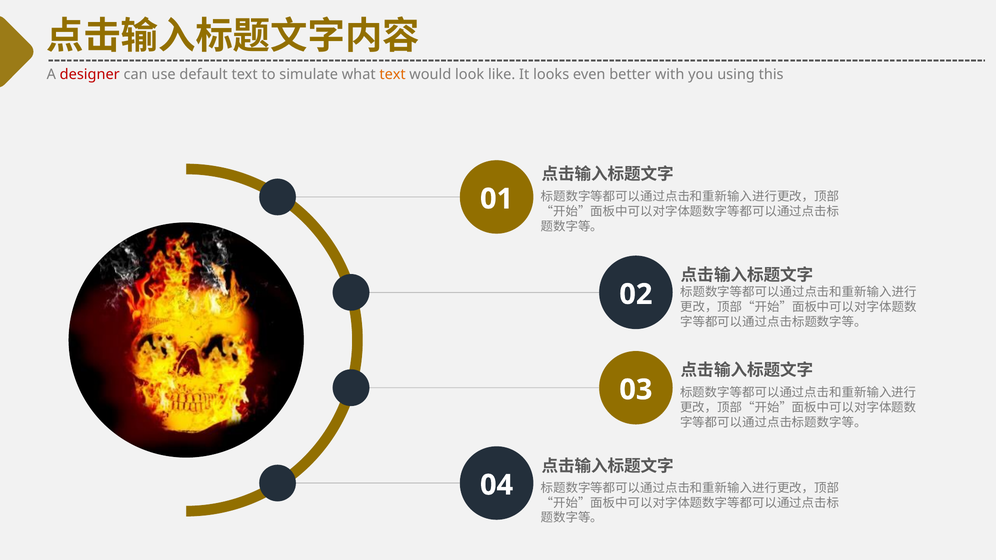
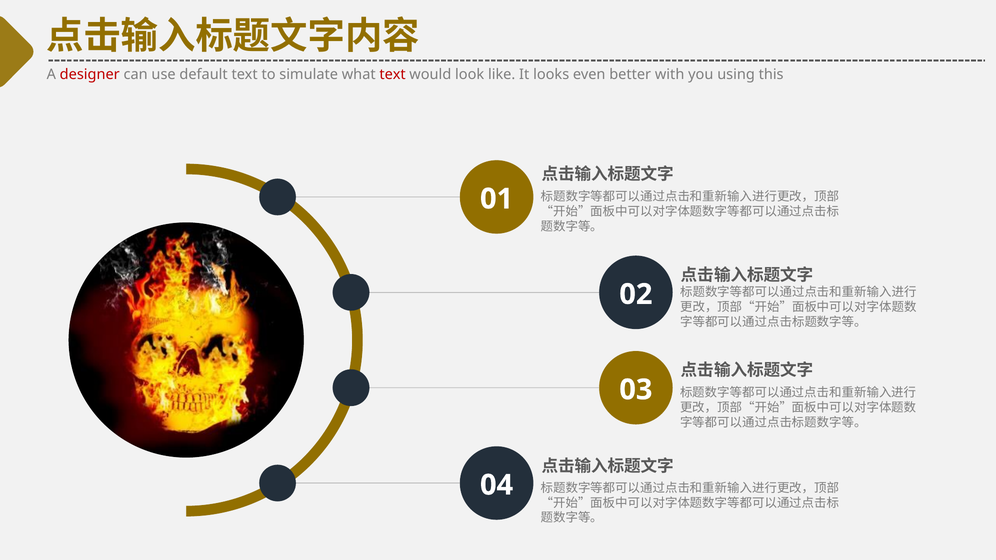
text colour: orange -> red (393, 74)
